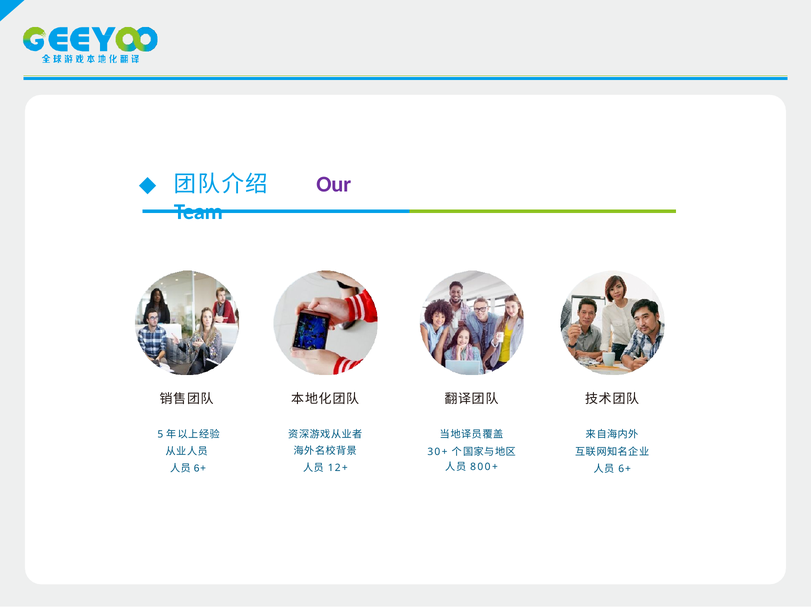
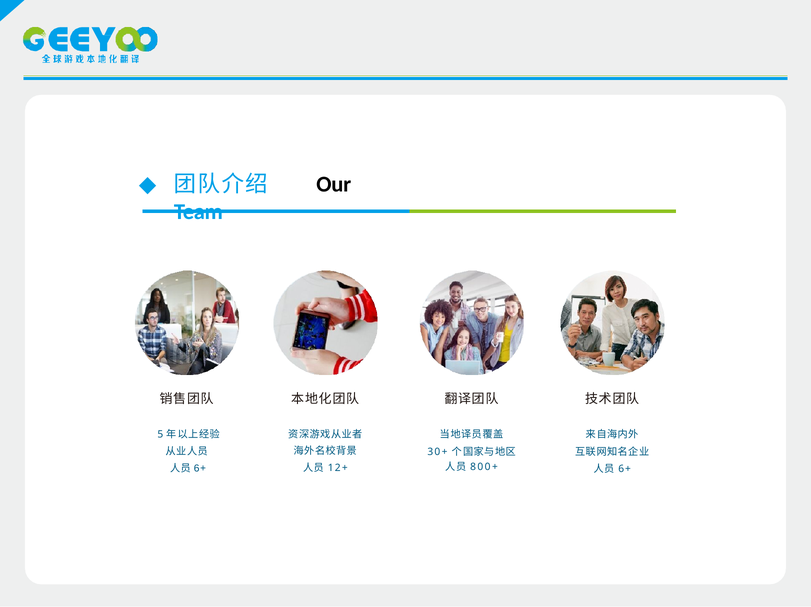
Our colour: purple -> black (334, 185)
